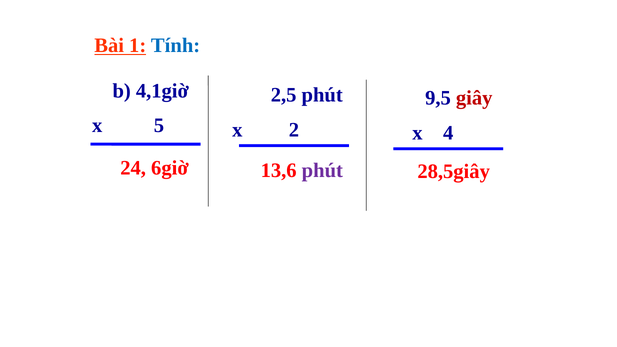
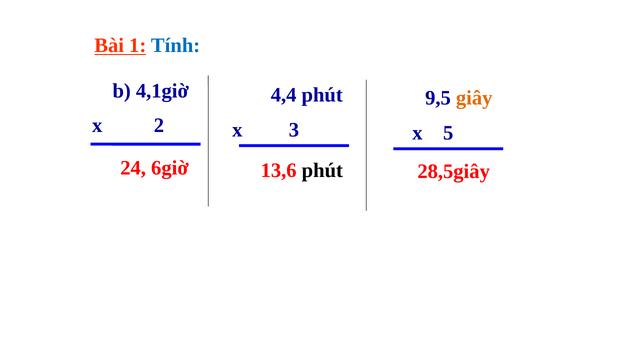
2,5: 2,5 -> 4,4 (284, 95)
giây colour: red -> orange (474, 98)
5: 5 -> 2 (159, 126)
2: 2 -> 3 (294, 130)
4: 4 -> 5 (448, 133)
phút colour: purple -> black (322, 170)
